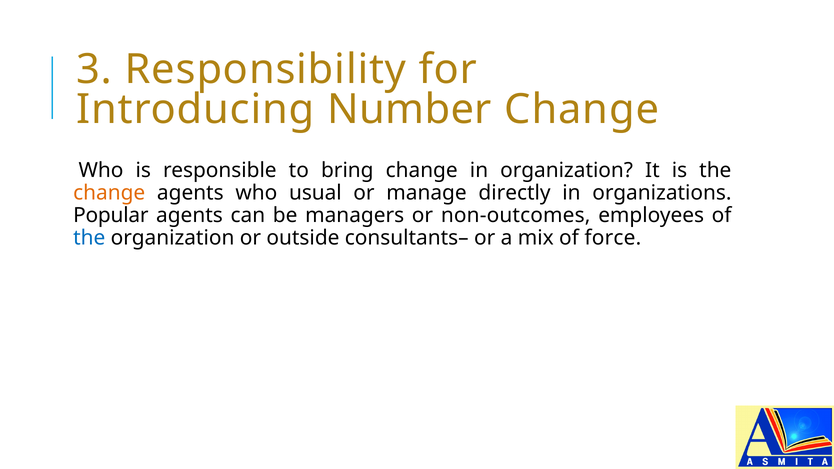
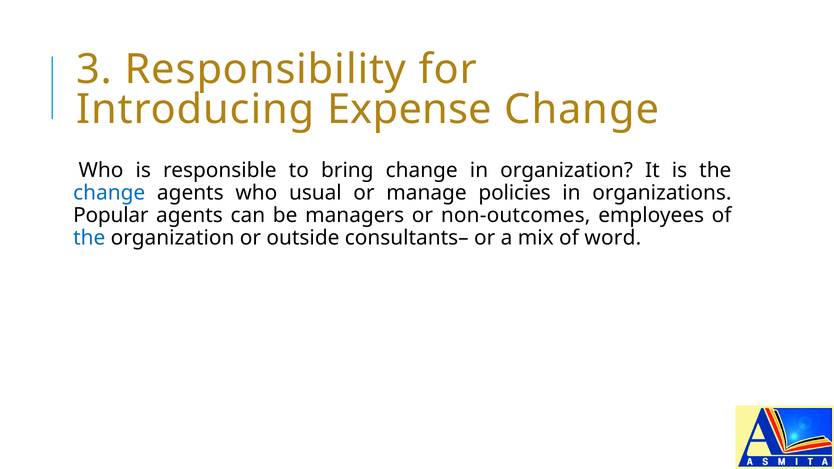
Number: Number -> Expense (409, 110)
change colour: orange -> blue (109, 193)
directly: directly -> policies (515, 193)
force: force -> word (613, 238)
